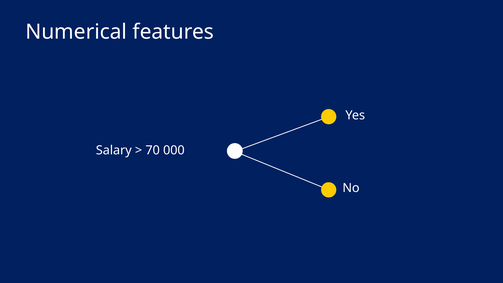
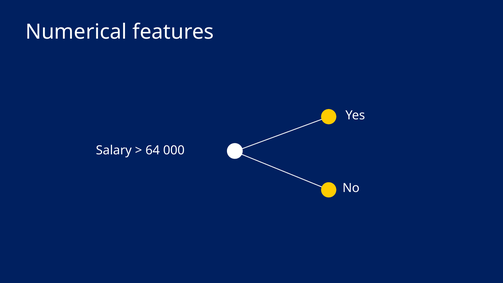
70: 70 -> 64 (153, 150)
